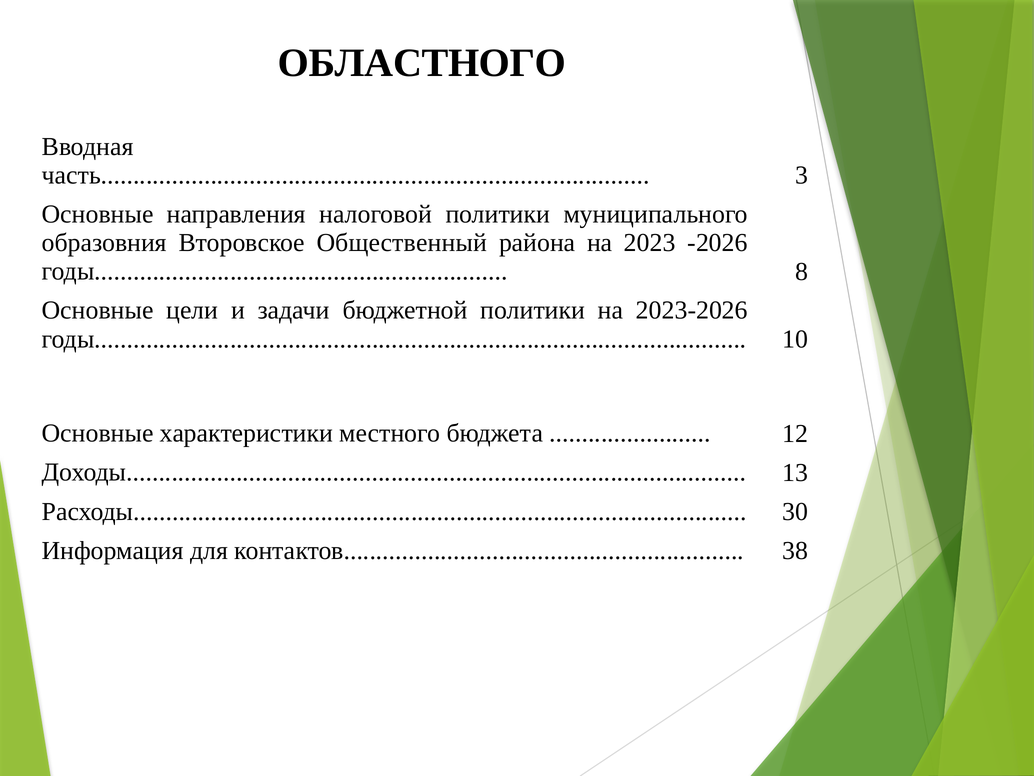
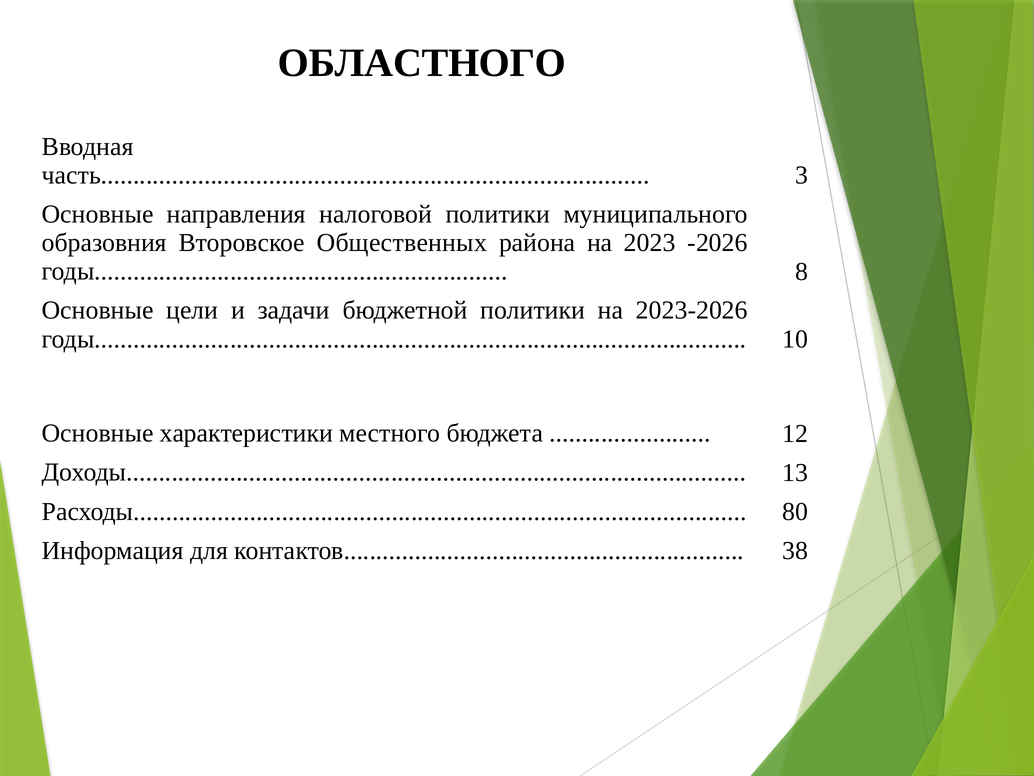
Общественный: Общественный -> Общественных (402, 243)
30: 30 -> 80 (795, 511)
